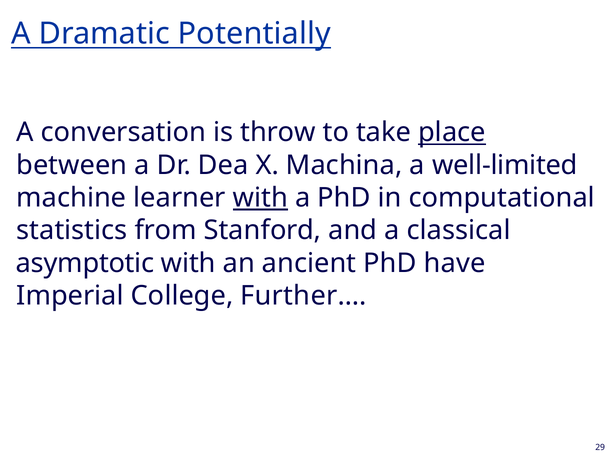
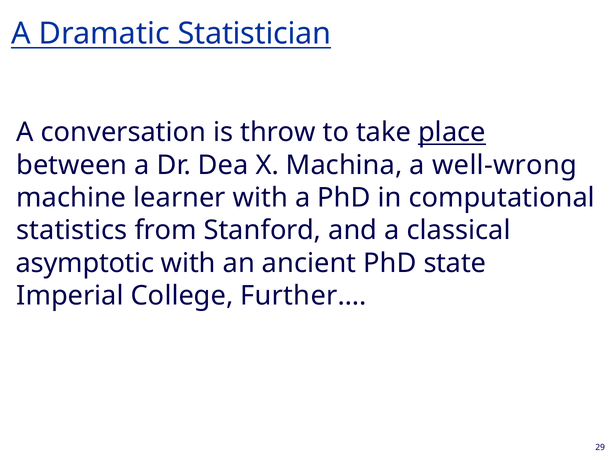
Potentially: Potentially -> Statistician (254, 34)
well-limited: well-limited -> well-wrong (505, 165)
with underline: present -> none (260, 198)
have: have -> state (455, 264)
